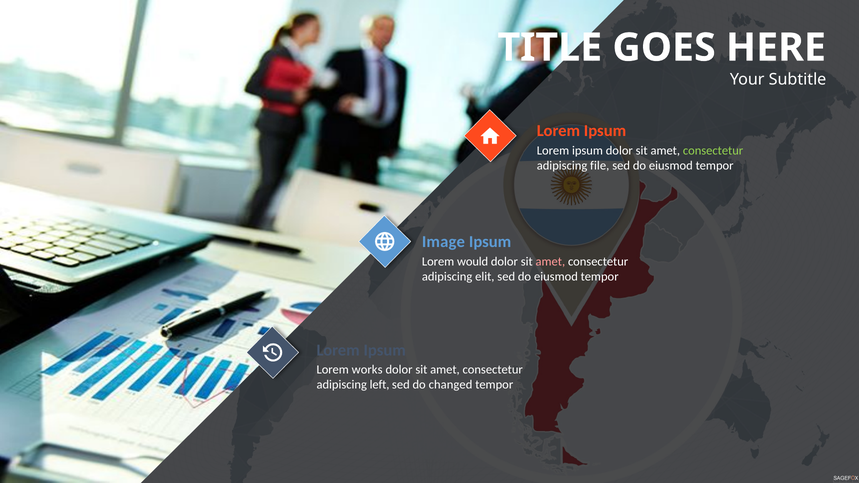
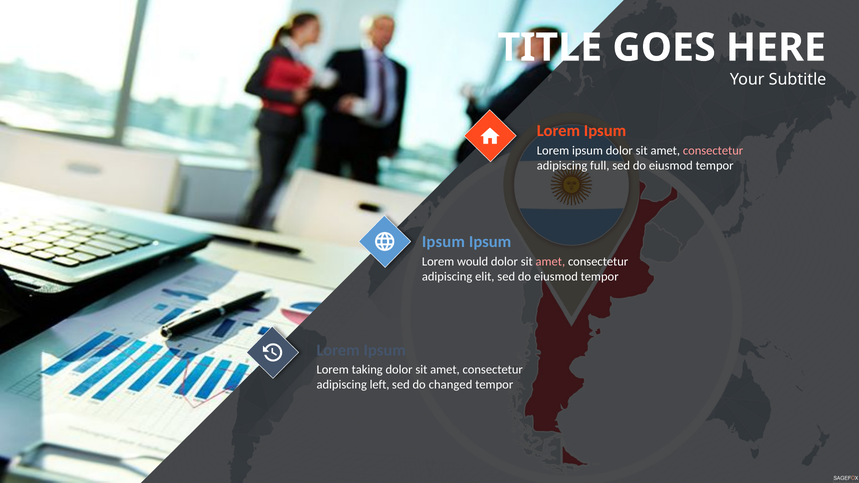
consectetur colour: light green -> pink (713, 151)
file: file -> full (600, 166)
Image: Image -> Ipsum (443, 242)
works: works -> taking (367, 370)
